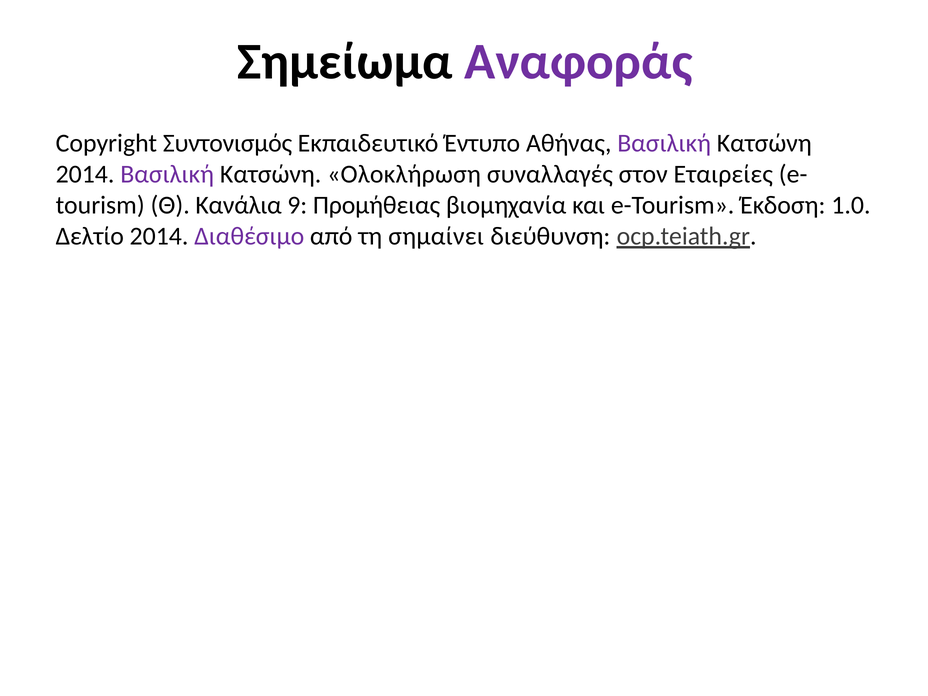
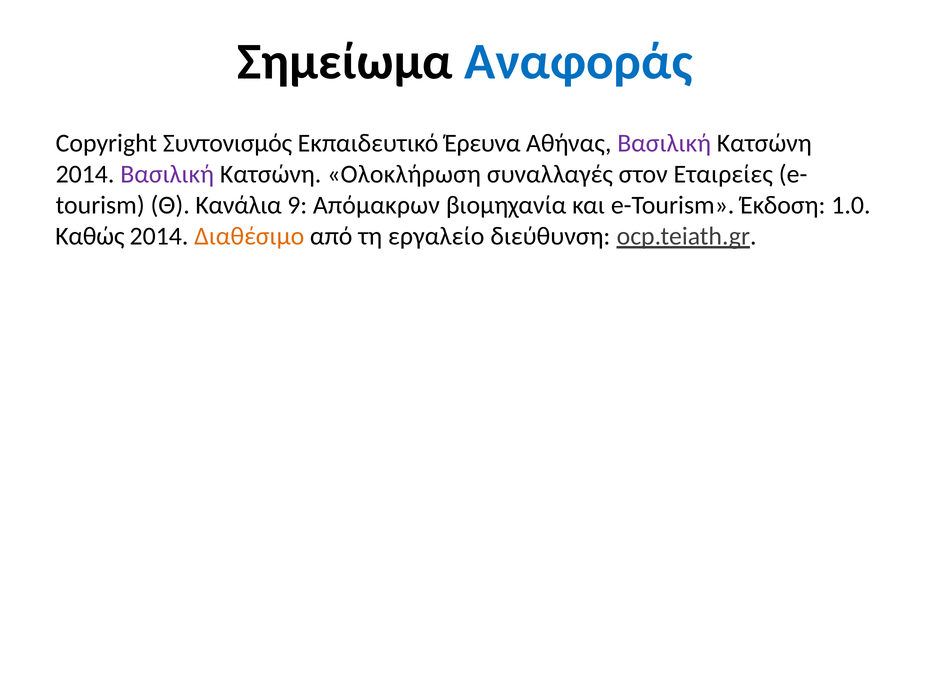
Αναφοράς colour: purple -> blue (578, 62)
Έντυπο: Έντυπο -> Έρευνα (482, 143)
Προμήθειας: Προμήθειας -> Απόμακρων (376, 205)
Δελτίο: Δελτίο -> Καθώς (90, 236)
Διαθέσιμο colour: purple -> orange (249, 236)
σημαίνει: σημαίνει -> εργαλείο (436, 236)
